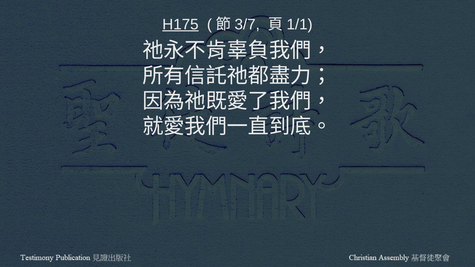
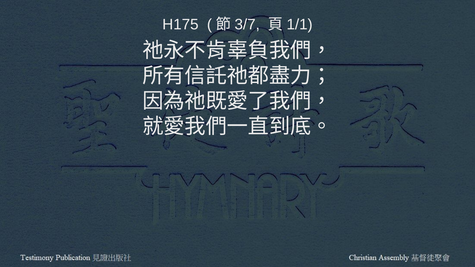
H175 underline: present -> none (180, 24)
